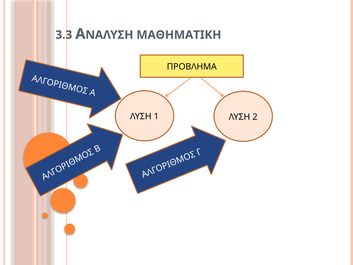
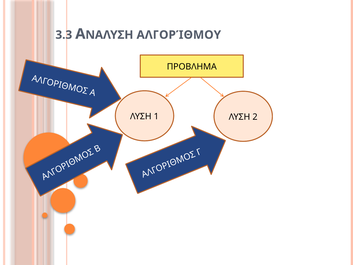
ΜΑΘΗΜΑΤΙΚΗ: ΜΑΘΗΜΑΤΙΚΗ -> ΑΛΓΟΡΊΘΜΟΥ (179, 35)
